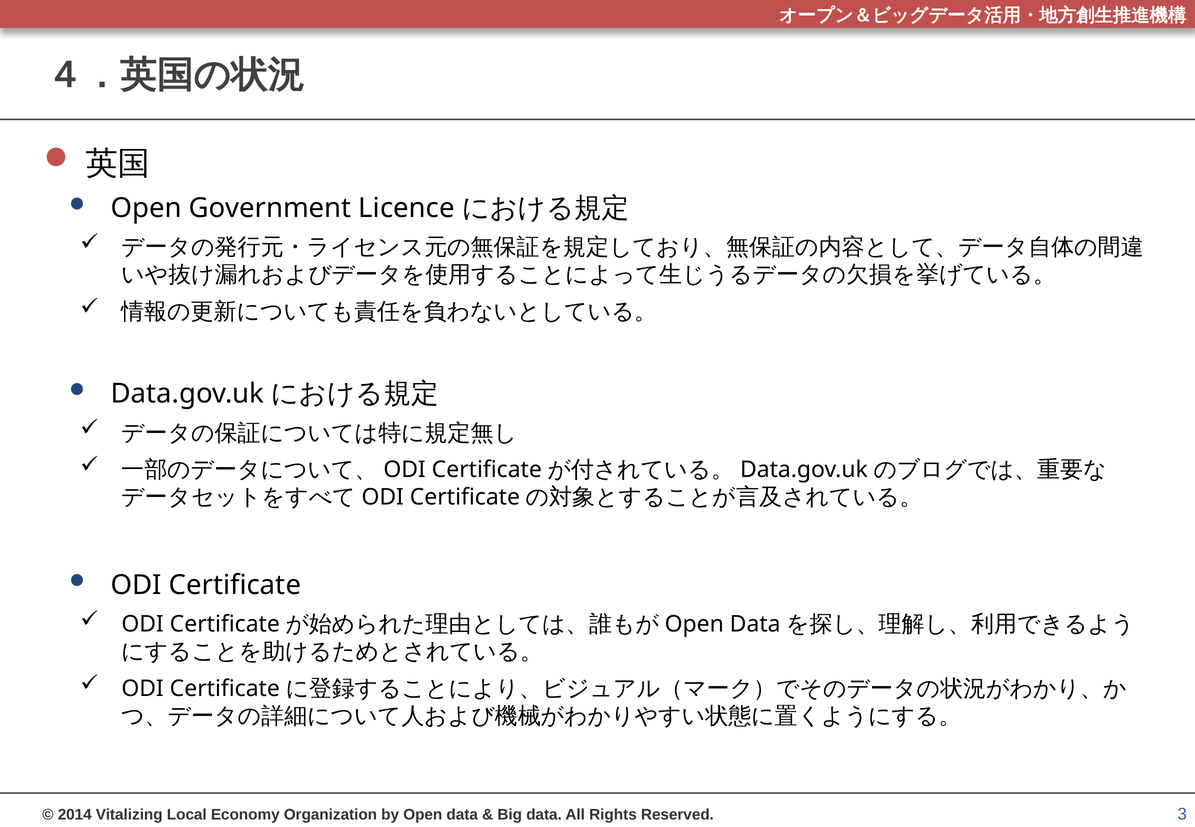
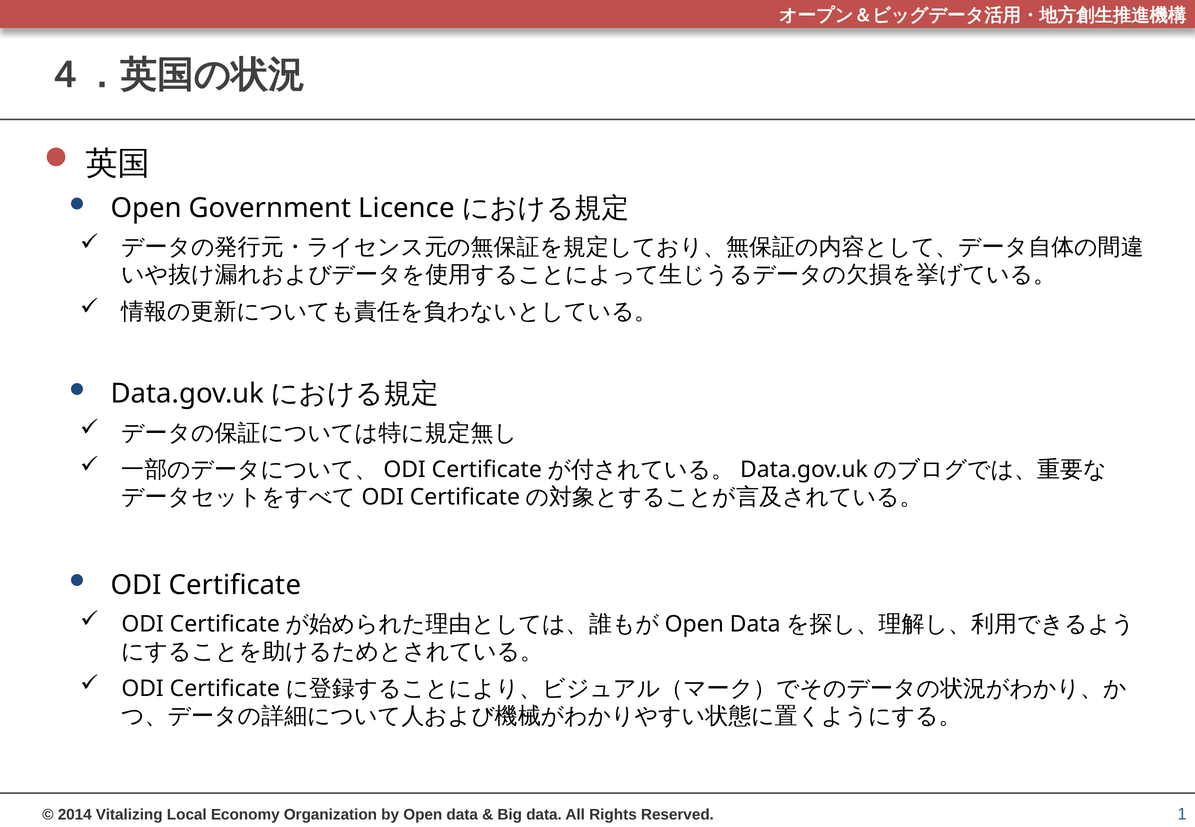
3: 3 -> 1 (1182, 814)
